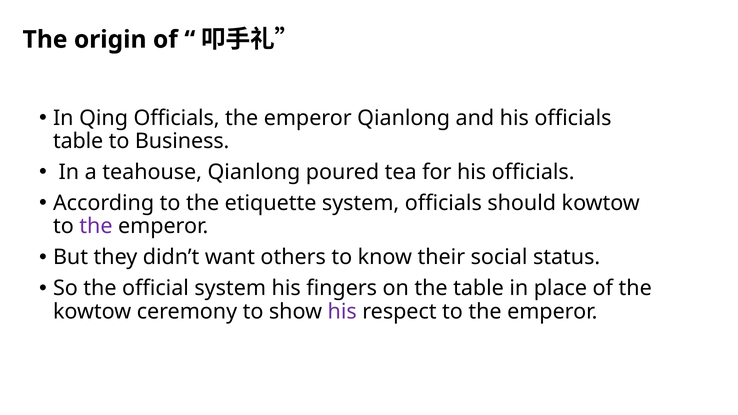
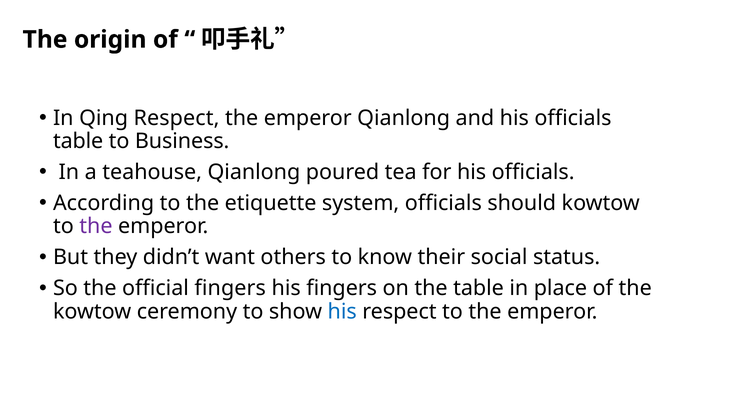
Qing Officials: Officials -> Respect (176, 118)
official system: system -> fingers (230, 288)
his colour: purple -> blue (342, 312)
